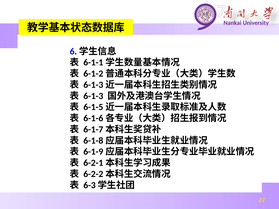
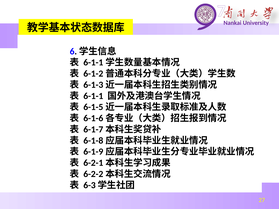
6-1-3: 6-1-3 -> 6-1-1 (93, 96)
